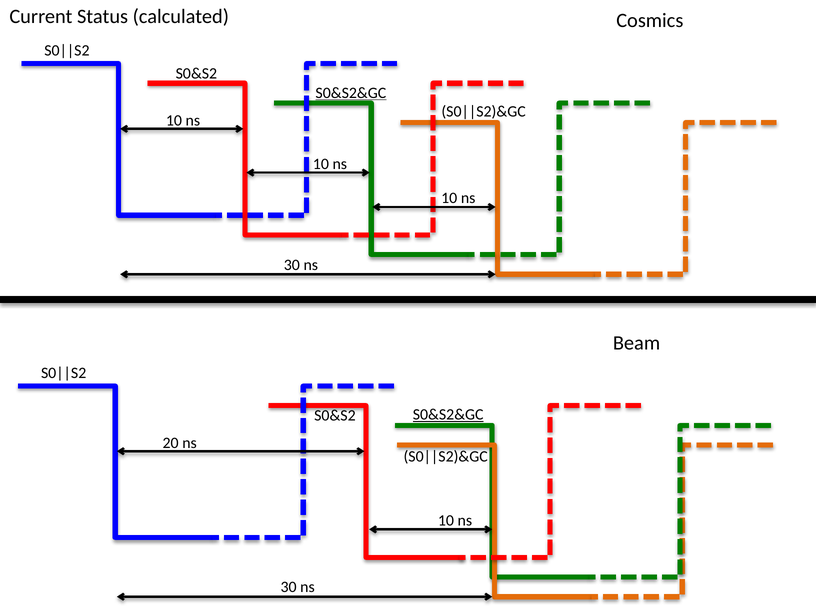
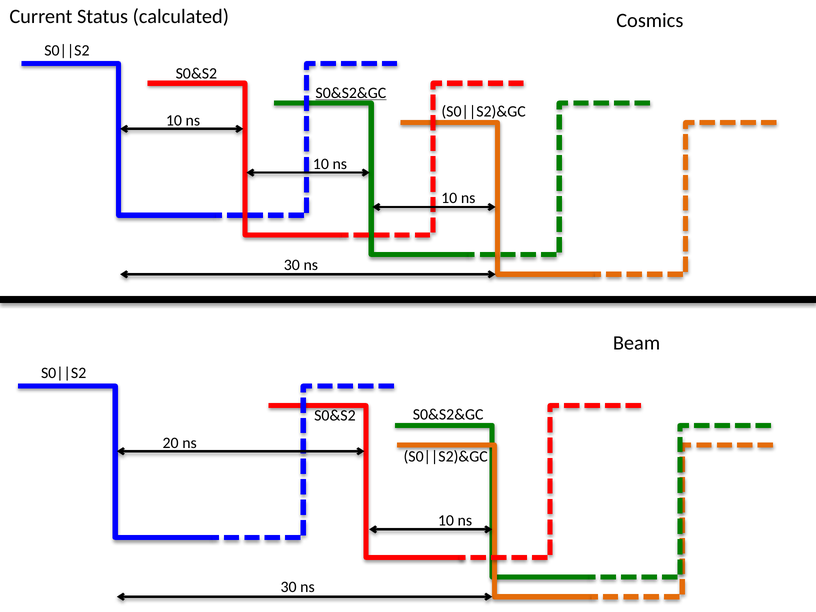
S0&S2&GC underline: present -> none (448, 415)
